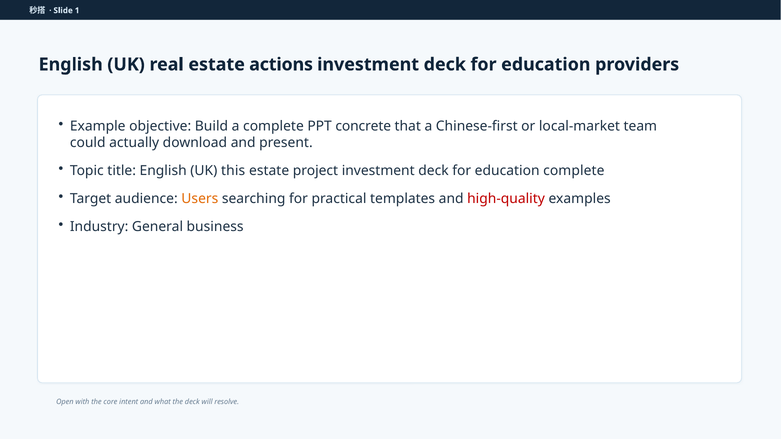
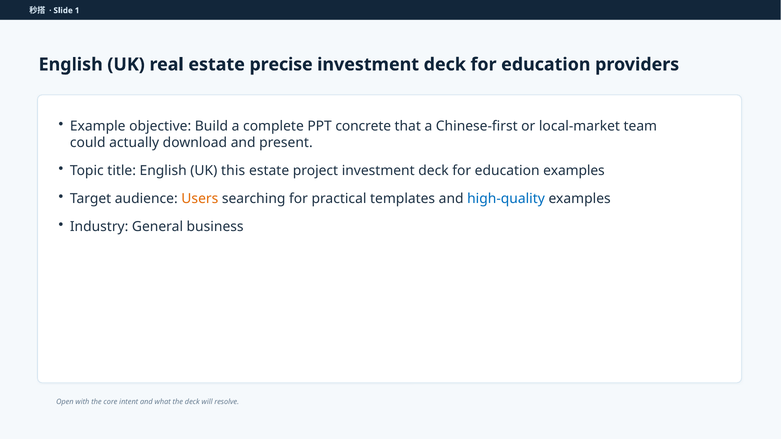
actions: actions -> precise (281, 65)
education complete: complete -> examples (574, 171)
high-quality colour: red -> blue (506, 199)
